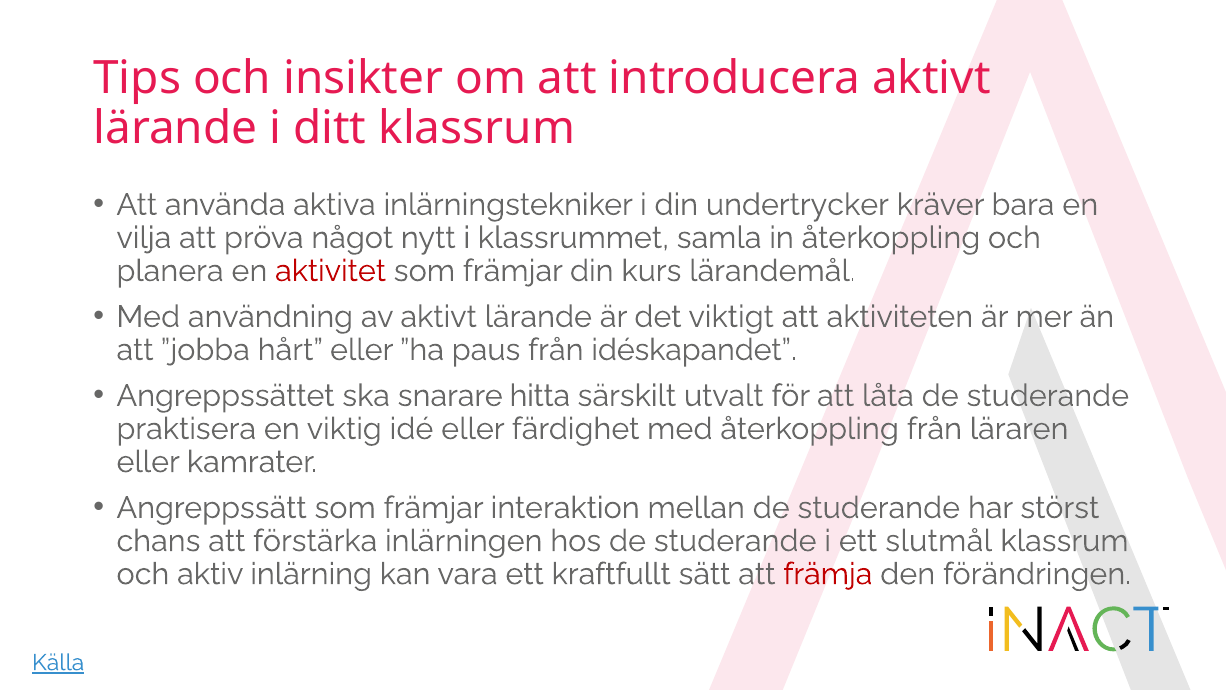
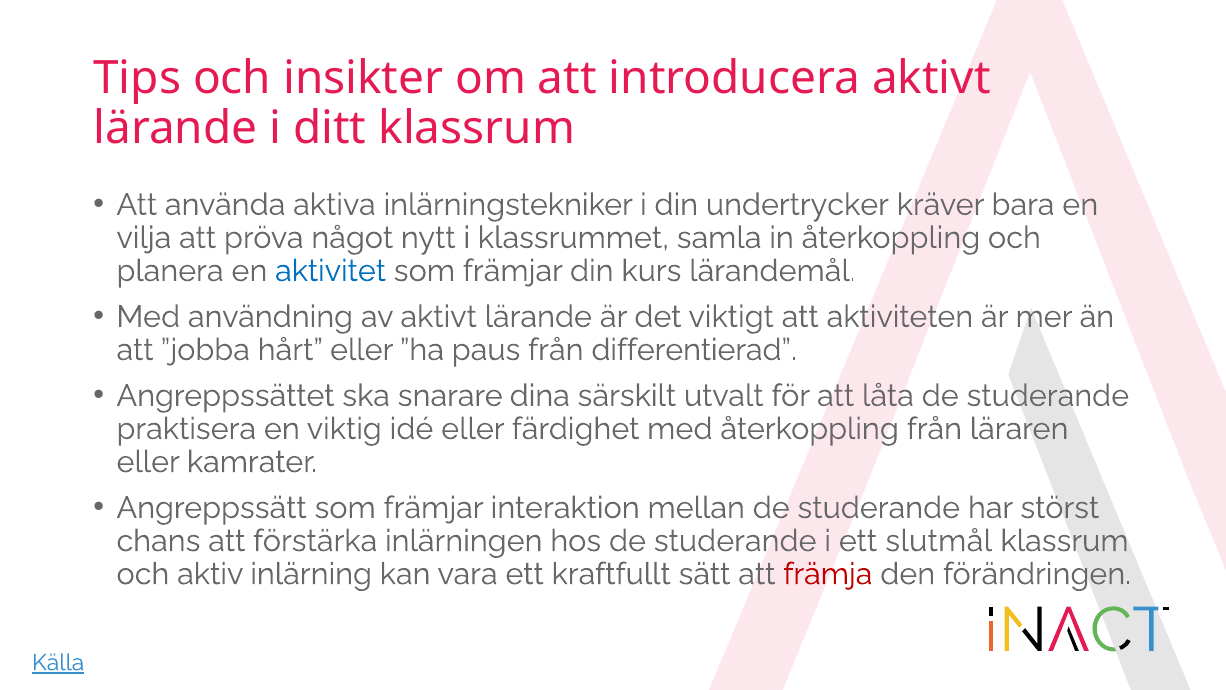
aktivitet colour: red -> blue (331, 271)
idéskapandet: idéskapandet -> differentierad (694, 350)
hitta: hitta -> dina (540, 396)
